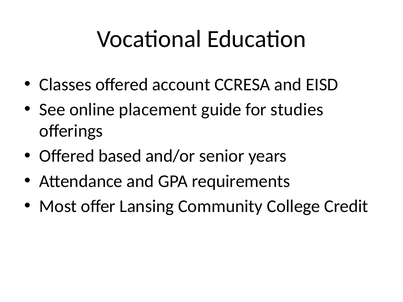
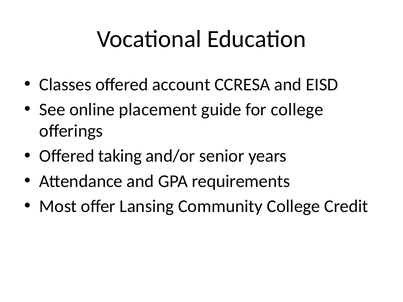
for studies: studies -> college (297, 110)
based: based -> taking (120, 156)
